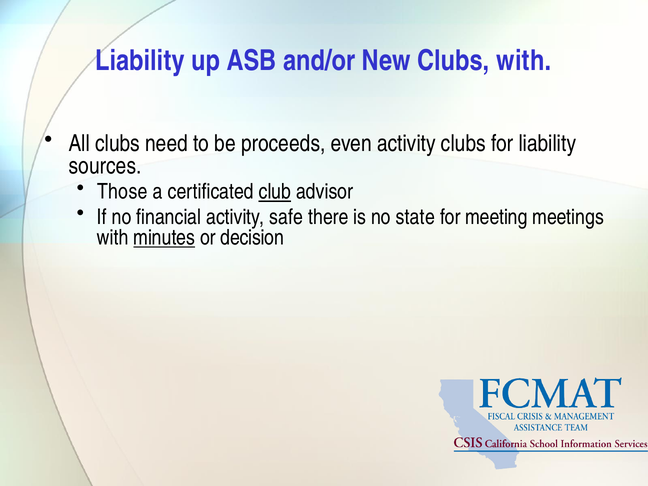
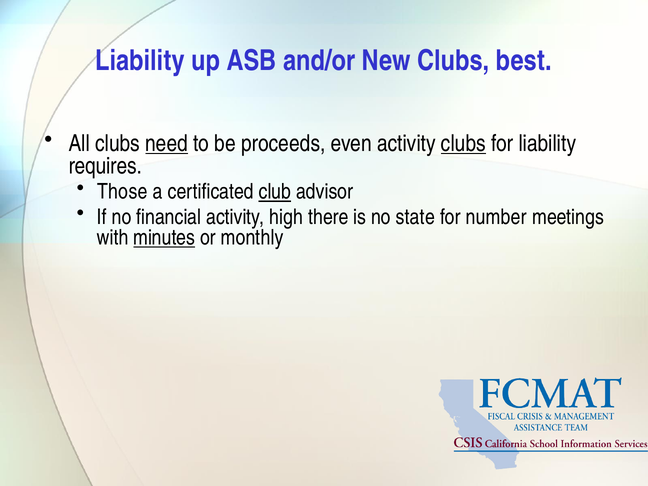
Clubs with: with -> best (524, 61)
need underline: none -> present (167, 143)
clubs underline: none -> present (463, 143)
sources: sources -> requires (105, 166)
safe: safe -> high (286, 217)
meeting: meeting -> number (496, 217)
decision: decision -> monthly (252, 238)
